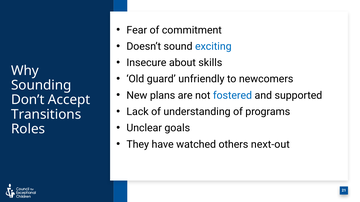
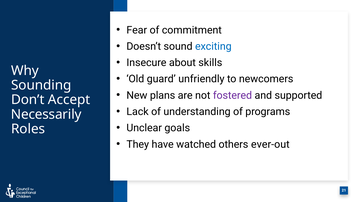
fostered colour: blue -> purple (232, 96)
Transitions: Transitions -> Necessarily (46, 115)
next-out: next-out -> ever-out (270, 145)
